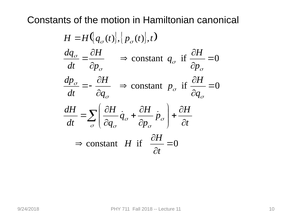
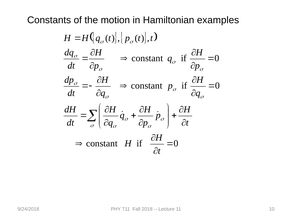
canonical: canonical -> examples (218, 20)
